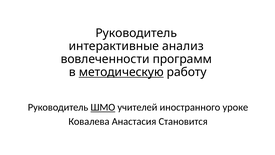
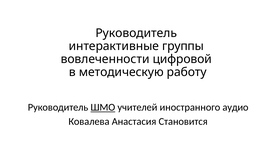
анализ: анализ -> группы (183, 46)
программ: программ -> цифровой (182, 59)
методическую underline: present -> none (121, 72)
уроке: уроке -> аудио (235, 107)
